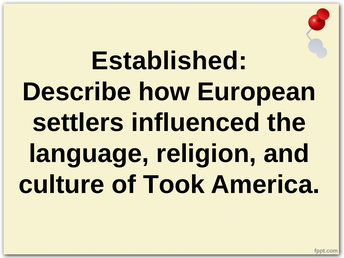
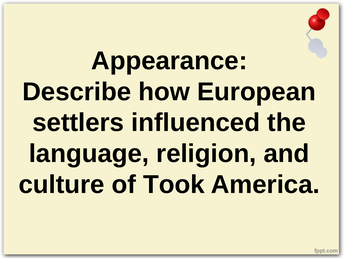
Established: Established -> Appearance (169, 61)
